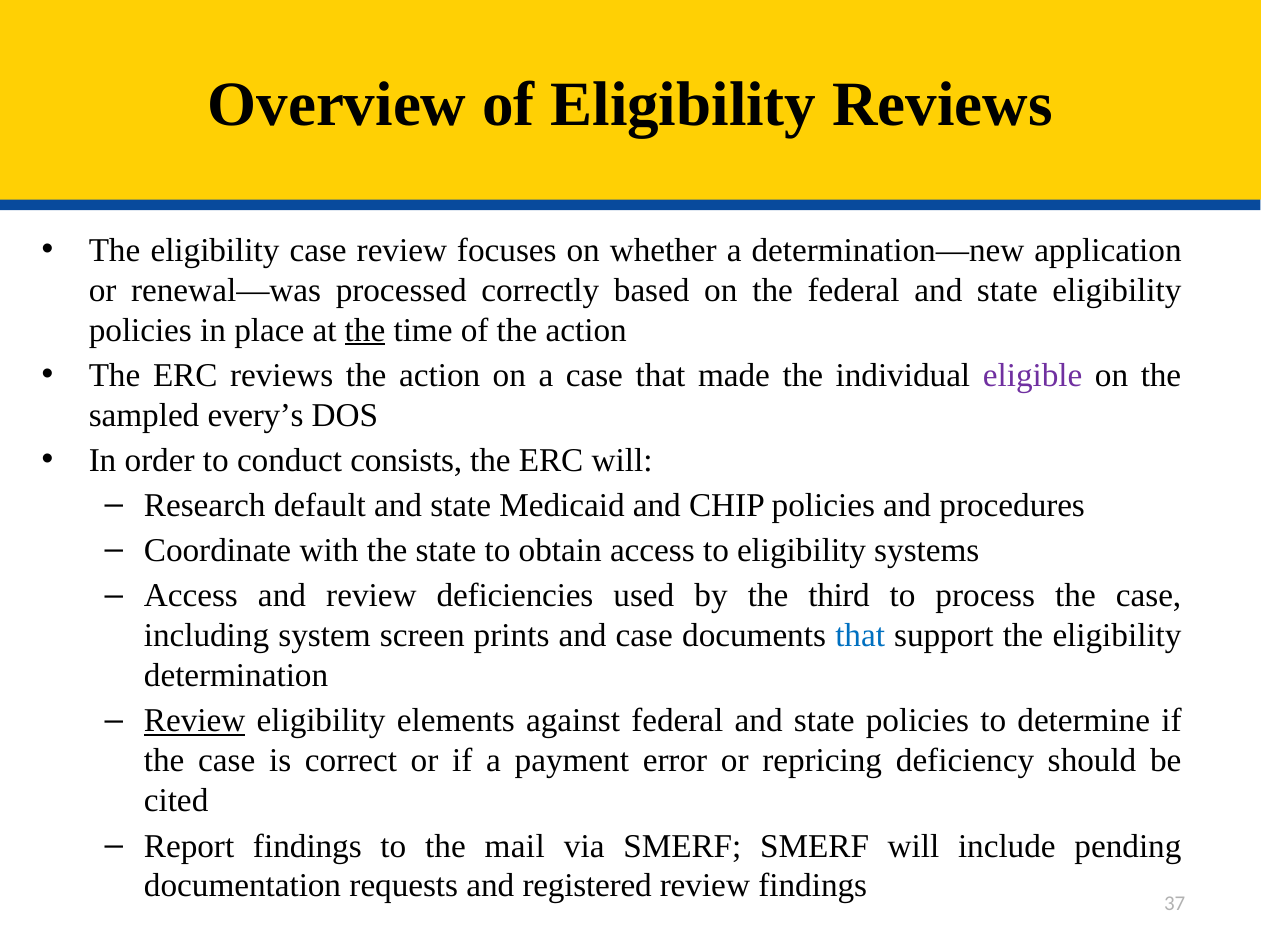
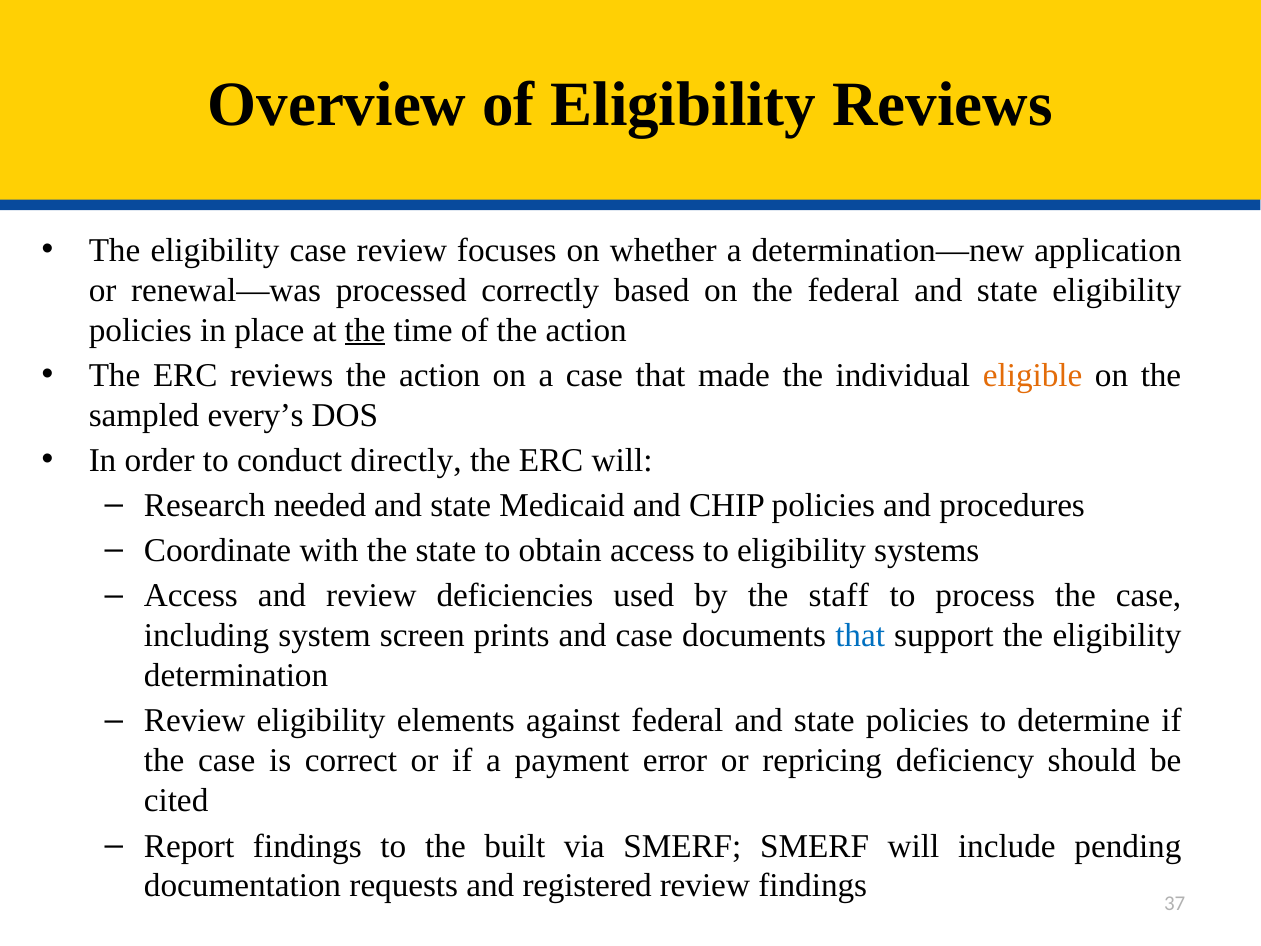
eligible colour: purple -> orange (1033, 375)
consists: consists -> directly (406, 460)
default: default -> needed (320, 505)
third: third -> staff (839, 596)
Review underline: present -> none (195, 721)
mail: mail -> built (515, 846)
